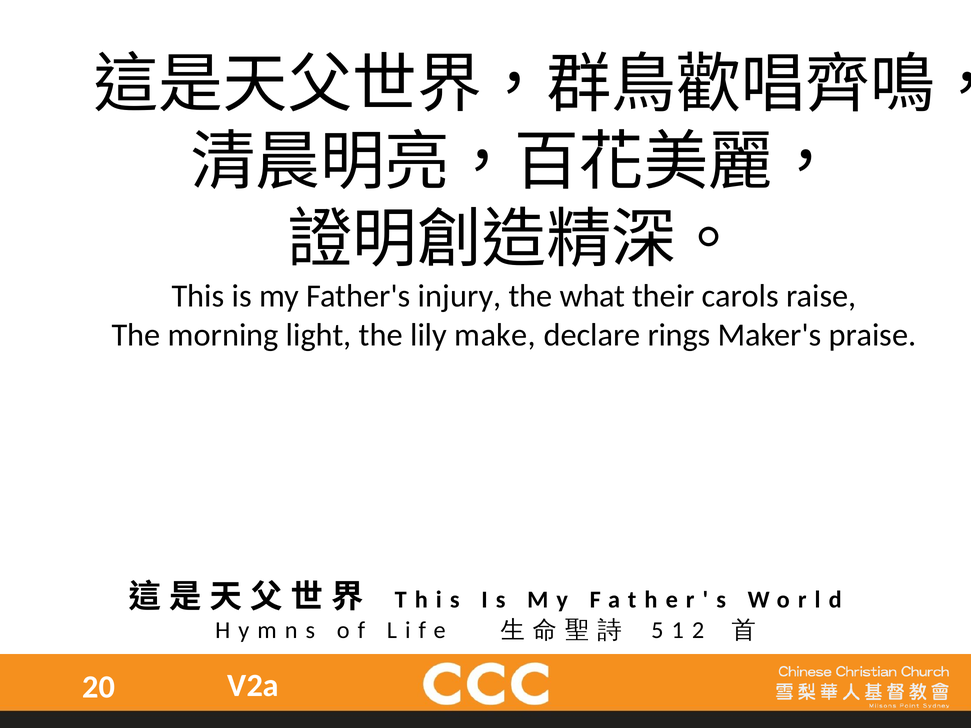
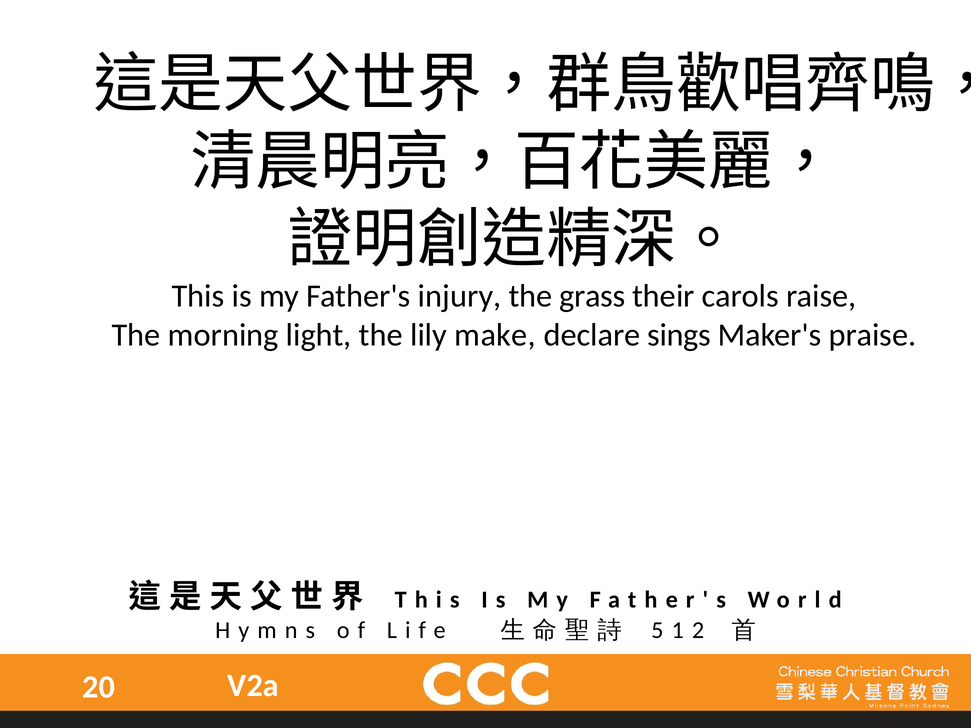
what: what -> grass (592, 296)
rings: rings -> sings (679, 335)
